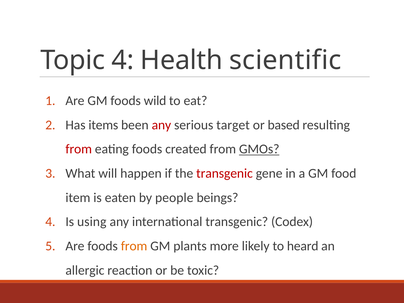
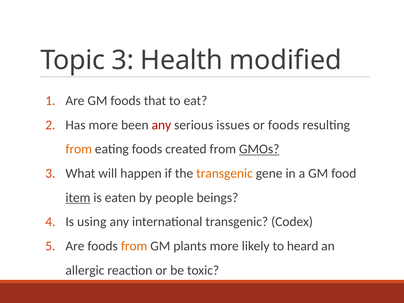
Topic 4: 4 -> 3 (123, 60)
scientific: scientific -> modified (285, 60)
wild: wild -> that (155, 101)
Has items: items -> more (103, 125)
target: target -> issues (233, 125)
or based: based -> foods (284, 125)
from colour: red -> orange (79, 149)
transgenic colour: red -> orange (225, 173)
item underline: none -> present (78, 198)
